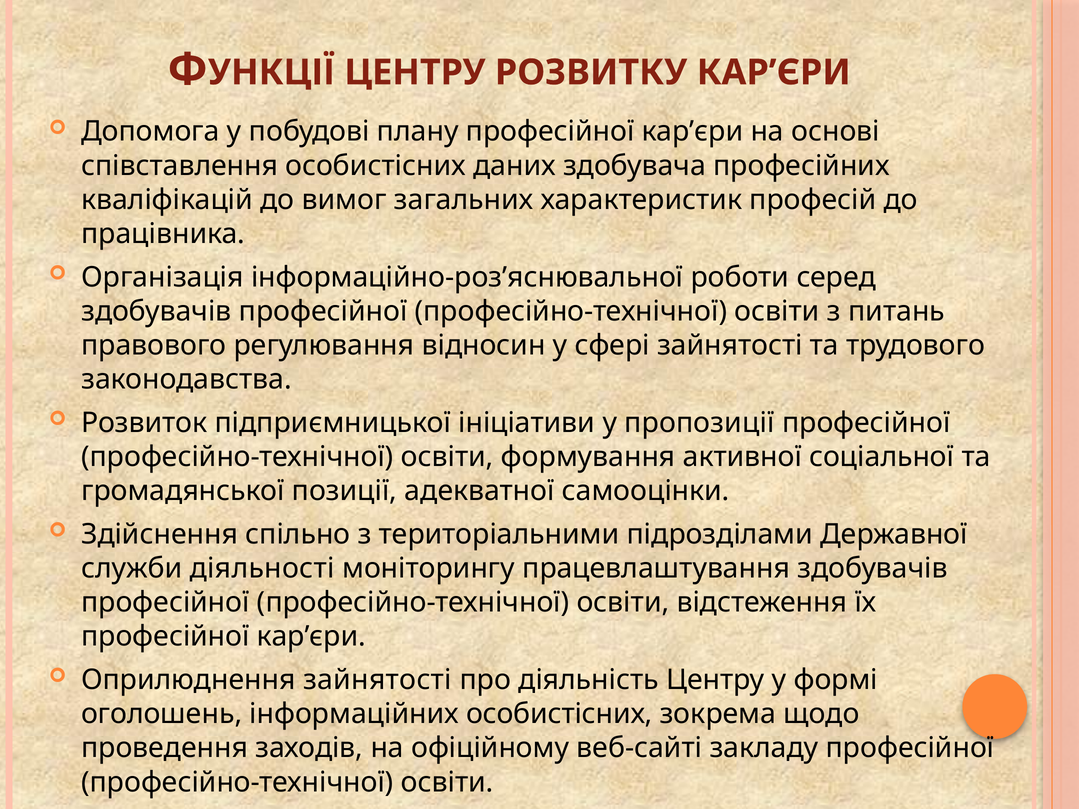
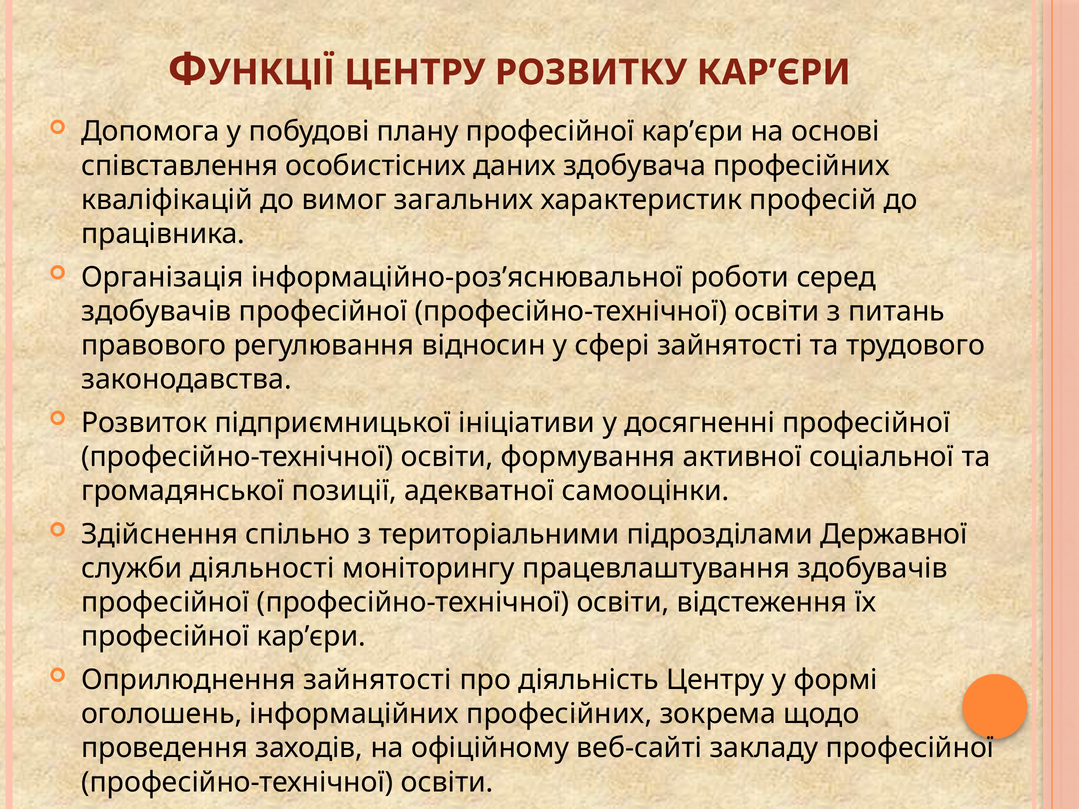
пропозиції: пропозиції -> досягненні (700, 423)
інформаційних особистісних: особистісних -> професійних (559, 714)
